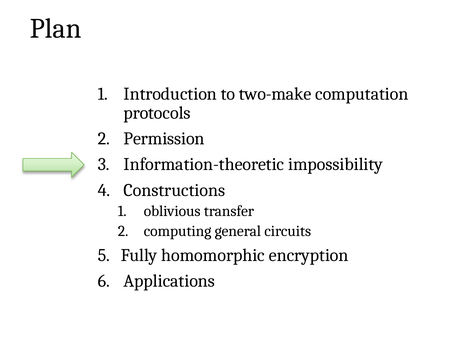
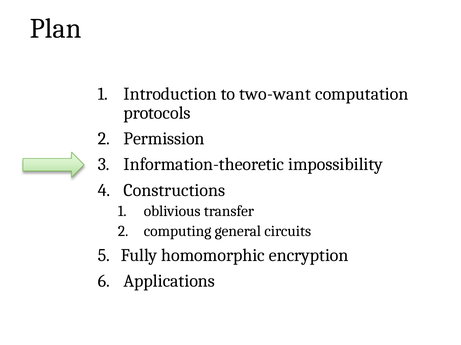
two-make: two-make -> two-want (275, 94)
